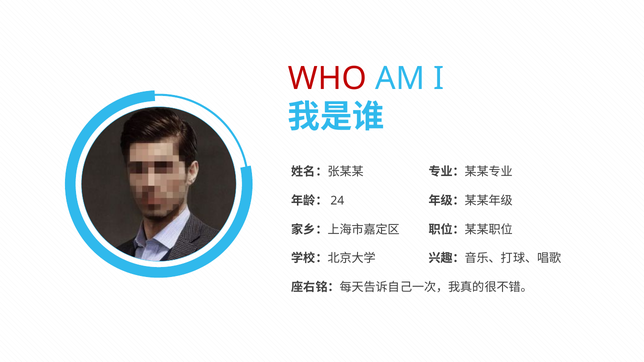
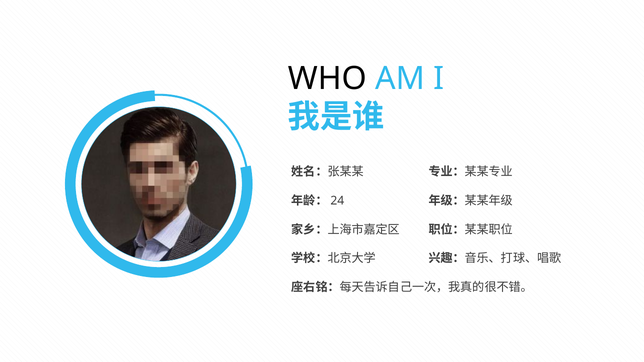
WHO colour: red -> black (327, 79)
